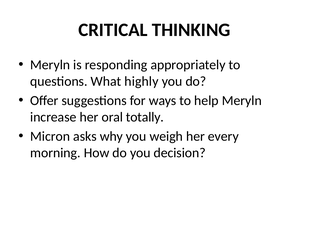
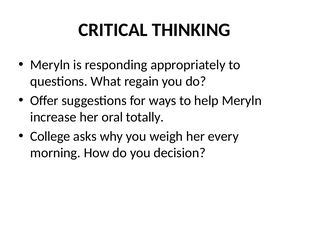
highly: highly -> regain (142, 81)
Micron: Micron -> College (50, 136)
